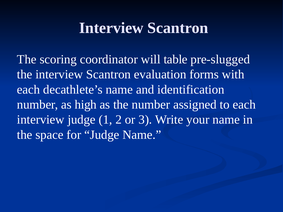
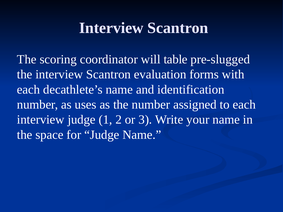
high: high -> uses (86, 105)
